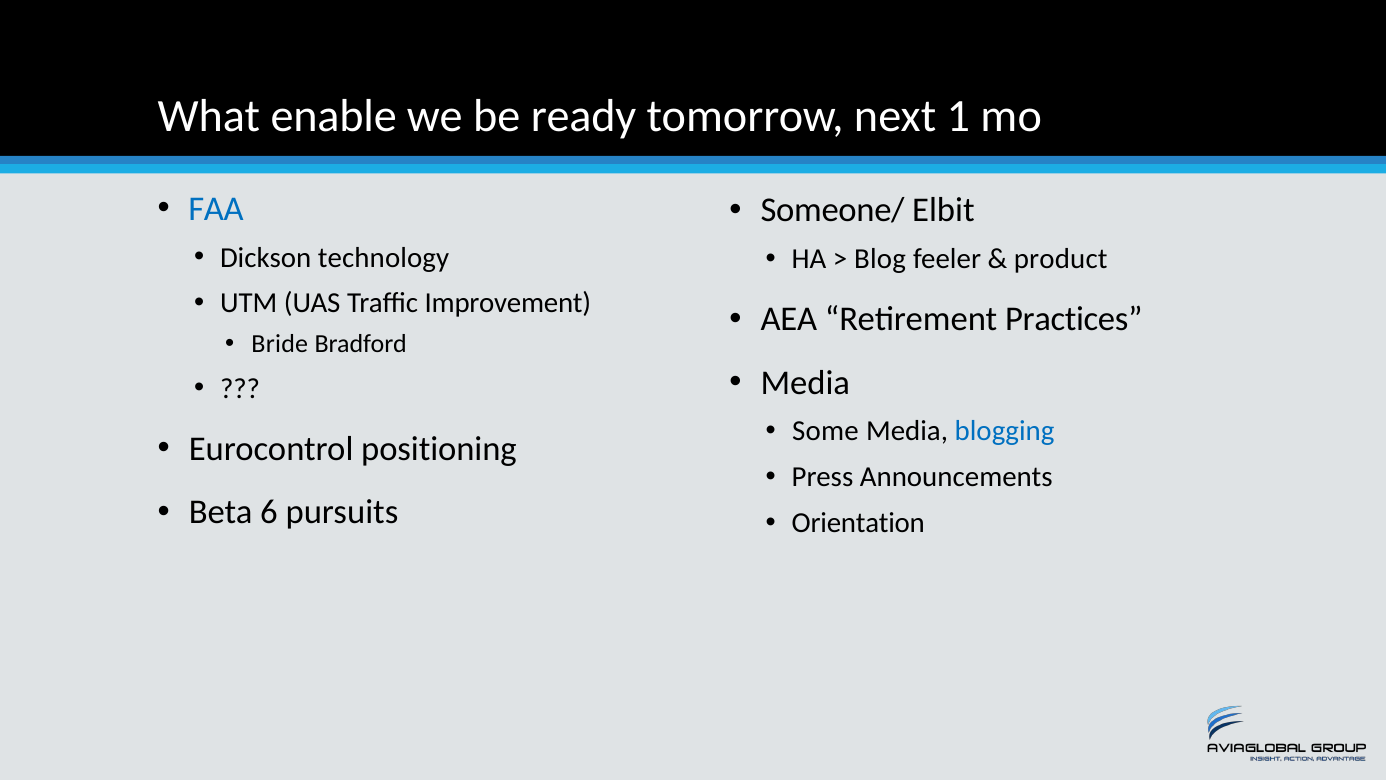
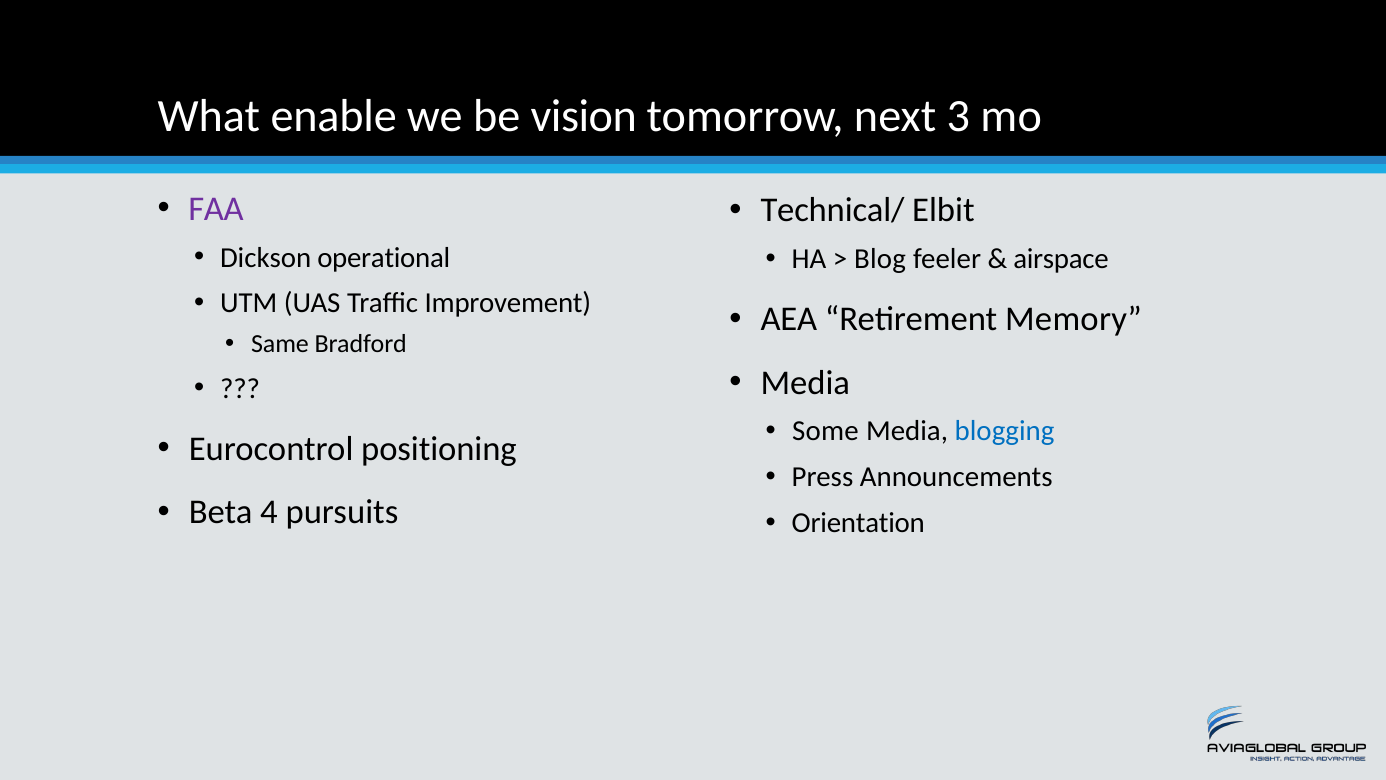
ready: ready -> vision (584, 116)
1: 1 -> 3 (958, 116)
FAA colour: blue -> purple (216, 209)
Someone/: Someone/ -> Technical/ (833, 210)
technology: technology -> operational (384, 257)
product: product -> airspace (1061, 259)
Practices: Practices -> Memory (1073, 319)
Bride: Bride -> Same (280, 344)
6: 6 -> 4 (269, 512)
